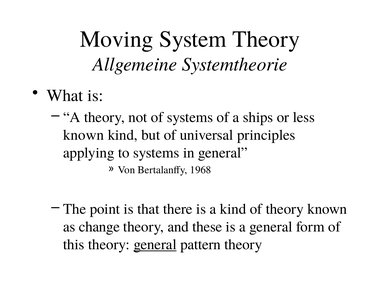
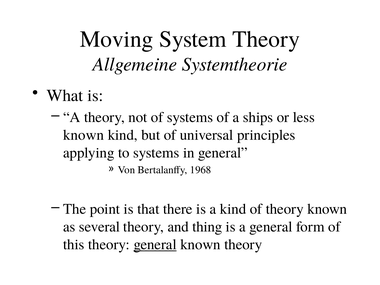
change: change -> several (99, 227)
these: these -> thing (207, 227)
general pattern: pattern -> known (200, 245)
